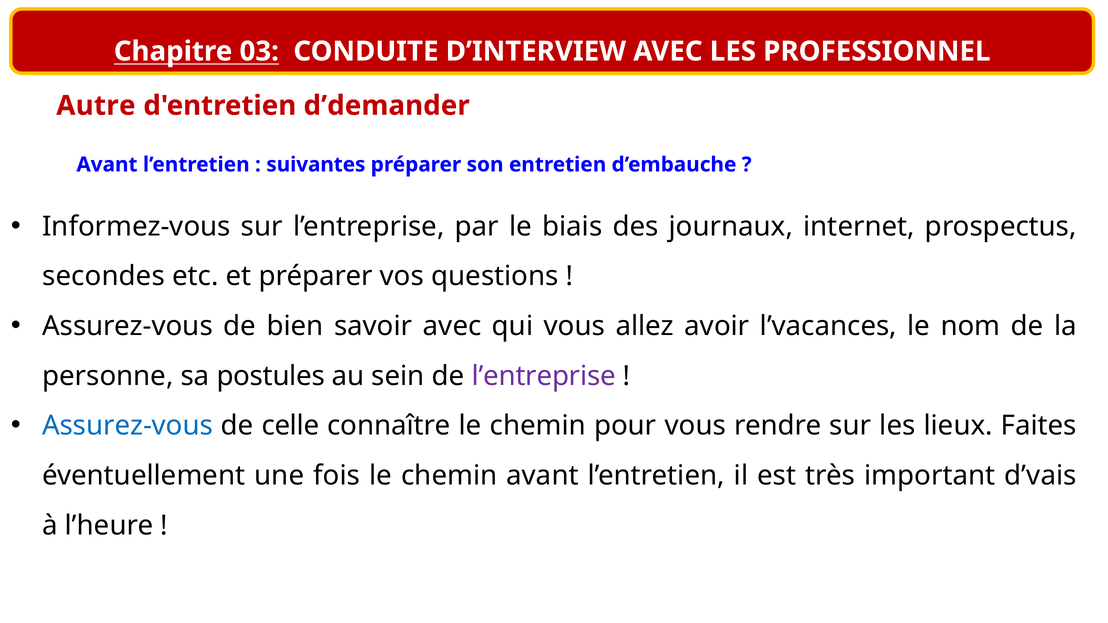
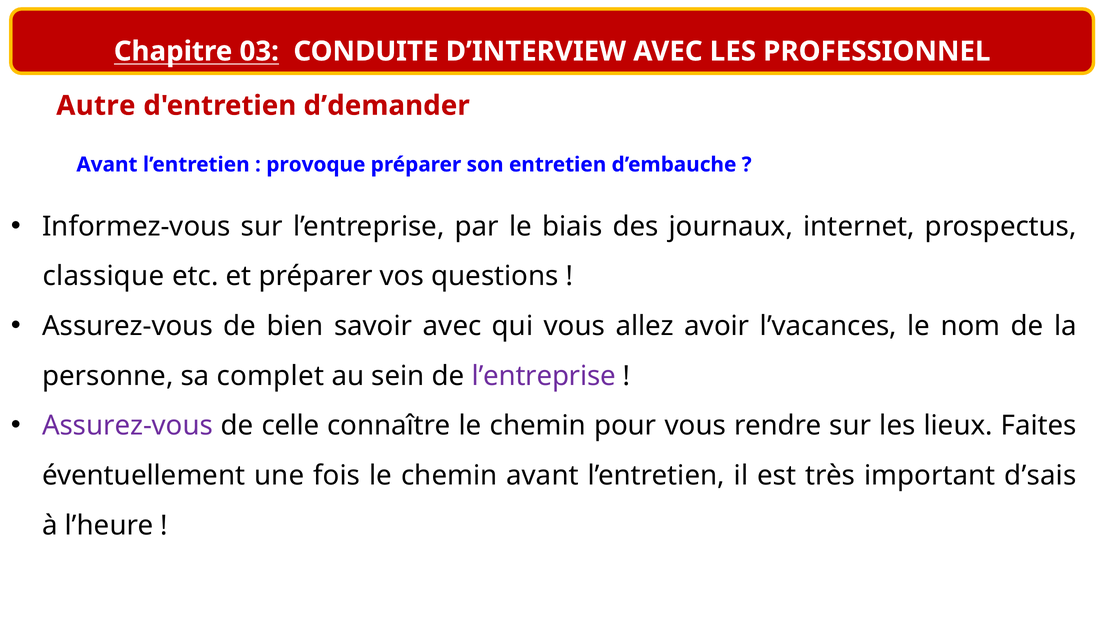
suivantes: suivantes -> provoque (316, 165)
secondes: secondes -> classique (103, 276)
postules: postules -> complet (270, 376)
Assurez-vous colour: blue -> purple (128, 426)
d’vais: d’vais -> d’sais (1040, 476)
